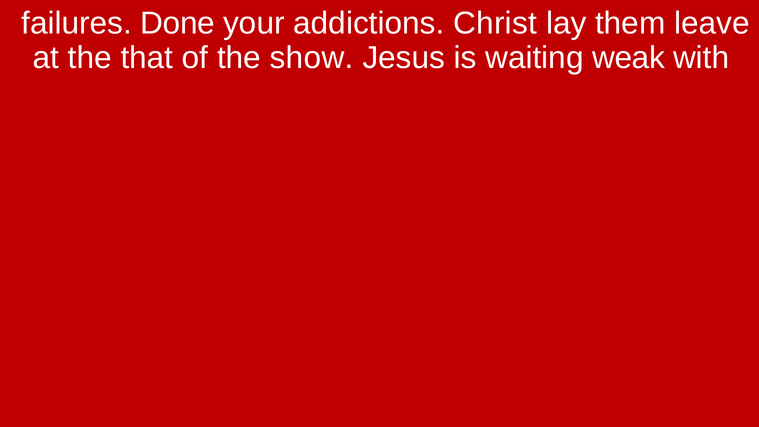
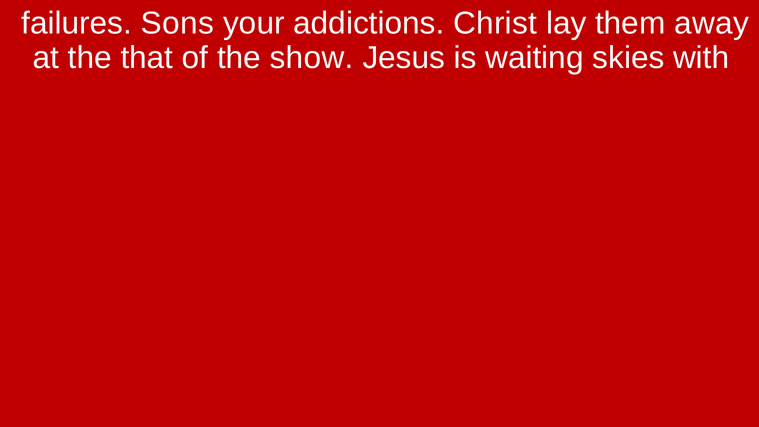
Done: Done -> Sons (177, 24)
leave: leave -> away (712, 24)
weak: weak -> skies (628, 58)
